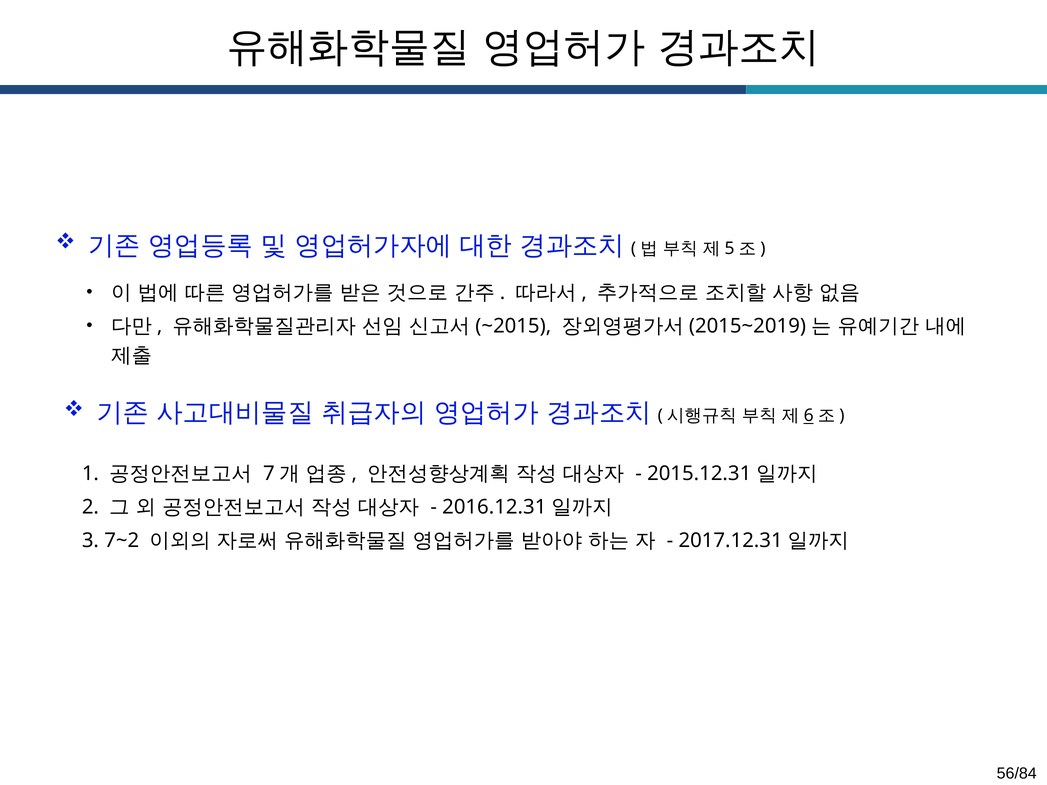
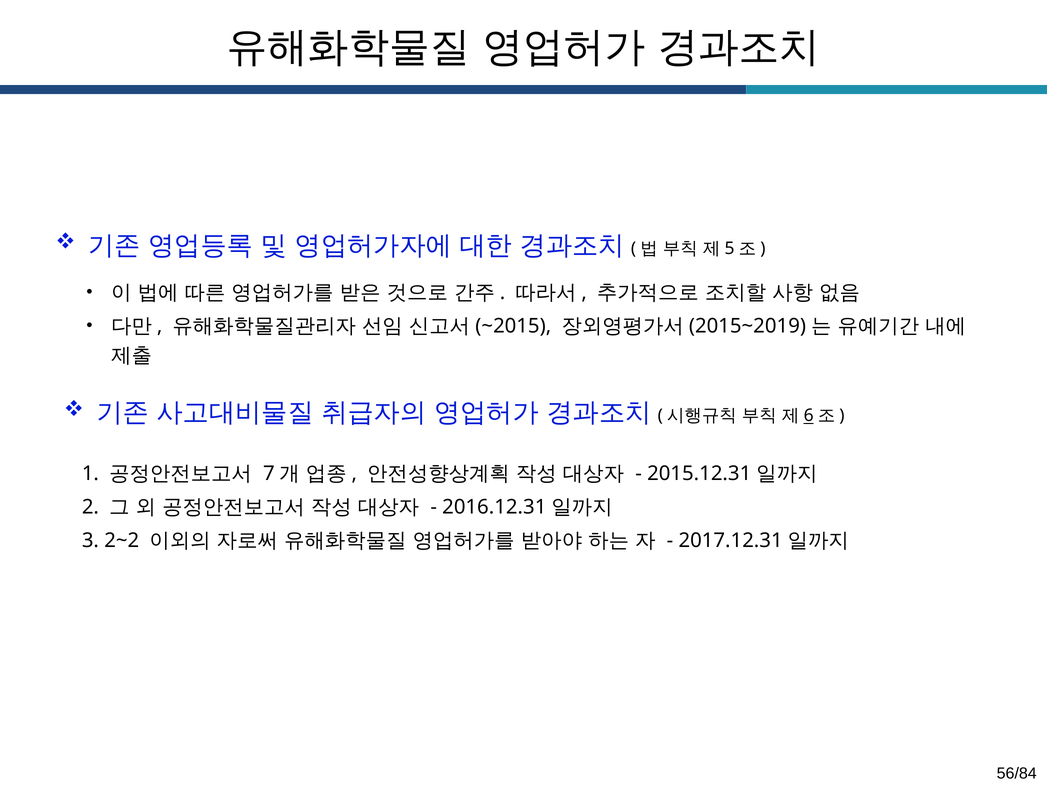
7~2: 7~2 -> 2~2 (122, 541)
